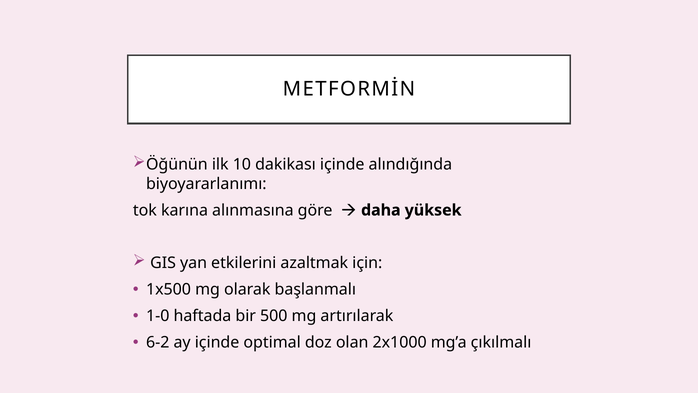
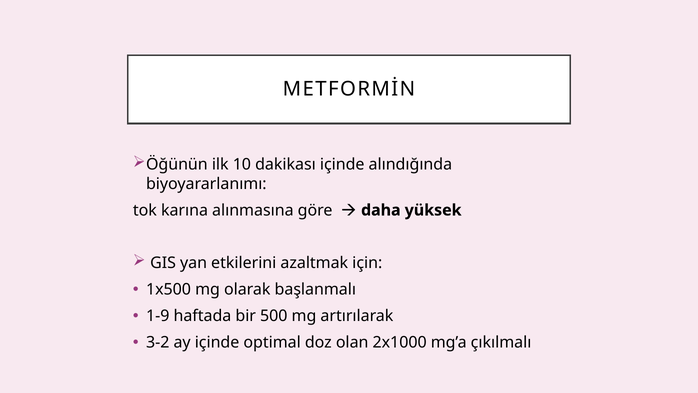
1-0: 1-0 -> 1-9 (158, 316)
6-2: 6-2 -> 3-2 (158, 342)
